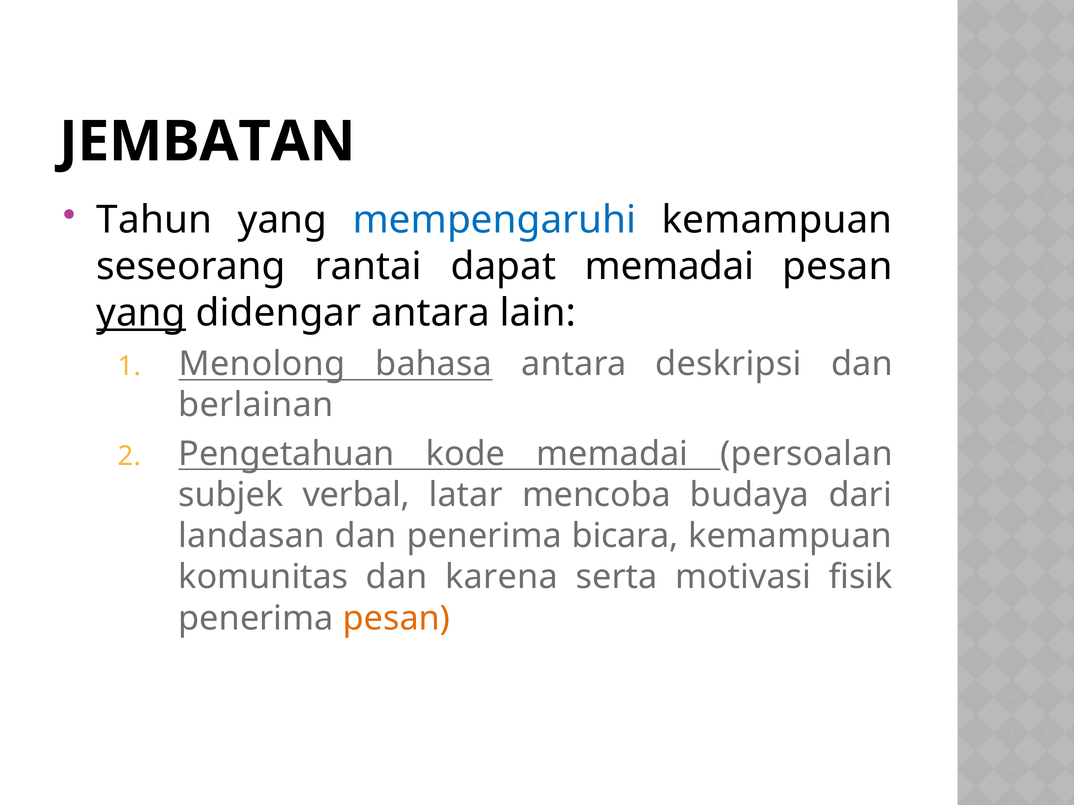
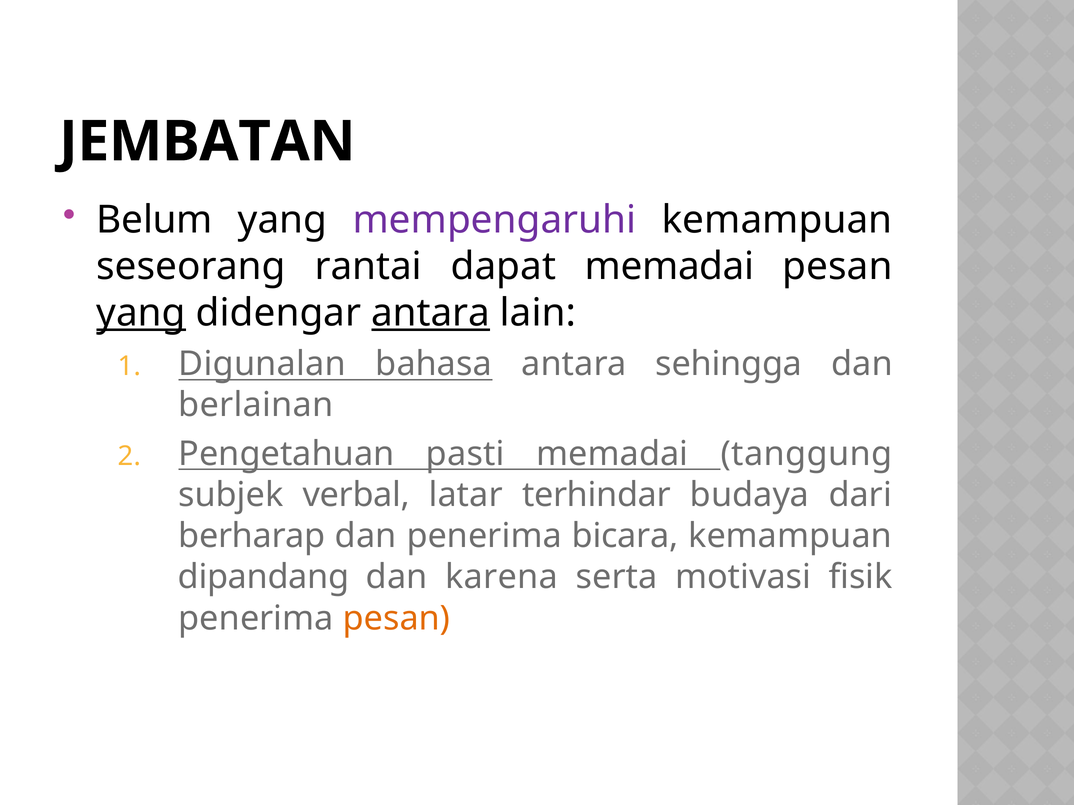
Tahun: Tahun -> Belum (155, 220)
mempengaruhi colour: blue -> purple (495, 220)
antara underline: none -> present (431, 313)
Menolong: Menolong -> Digunalan (262, 364)
deskripsi: deskripsi -> sehingga (729, 364)
kode: kode -> pasti (465, 454)
persoalan: persoalan -> tanggung (807, 454)
mencoba: mencoba -> terhindar (596, 495)
landasan: landasan -> berharap (252, 536)
komunitas: komunitas -> dipandang (263, 577)
